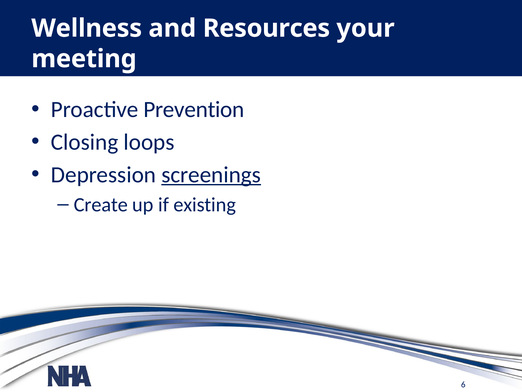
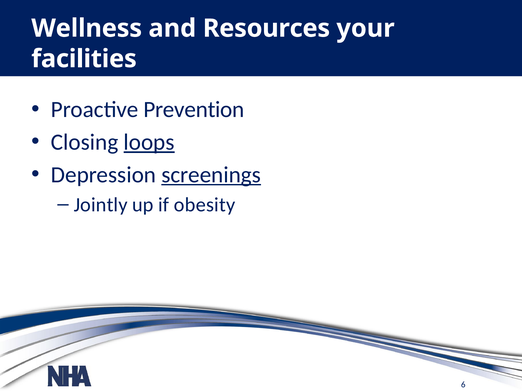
meeting: meeting -> facilities (84, 59)
loops underline: none -> present (149, 142)
Create: Create -> Jointly (101, 204)
existing: existing -> obesity (205, 204)
